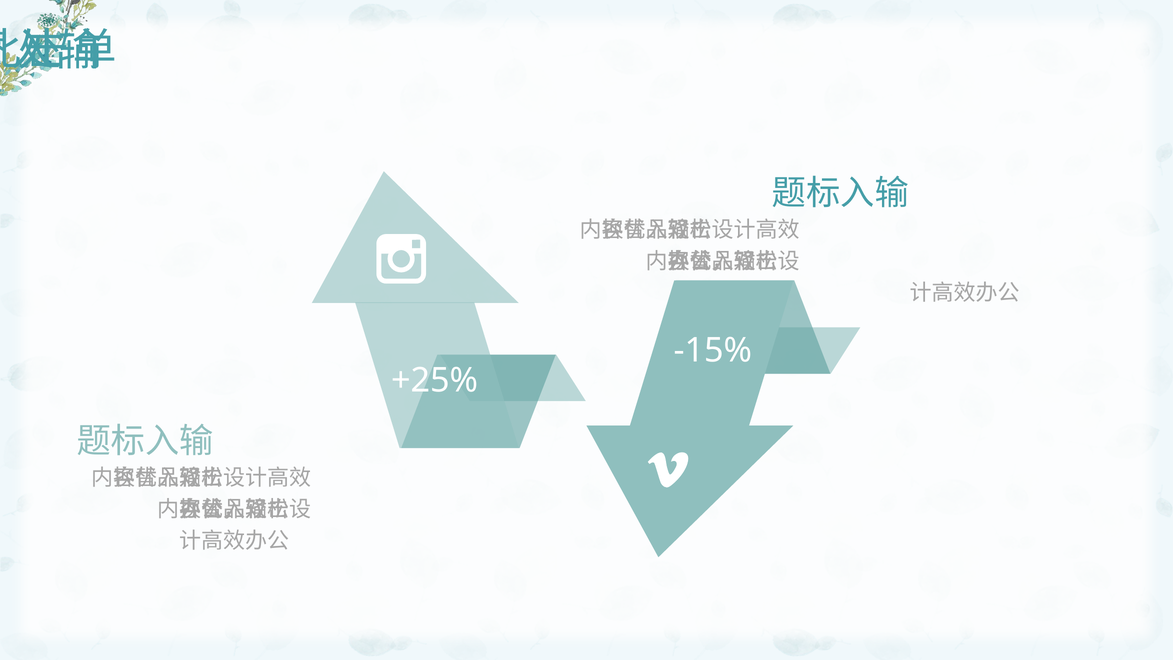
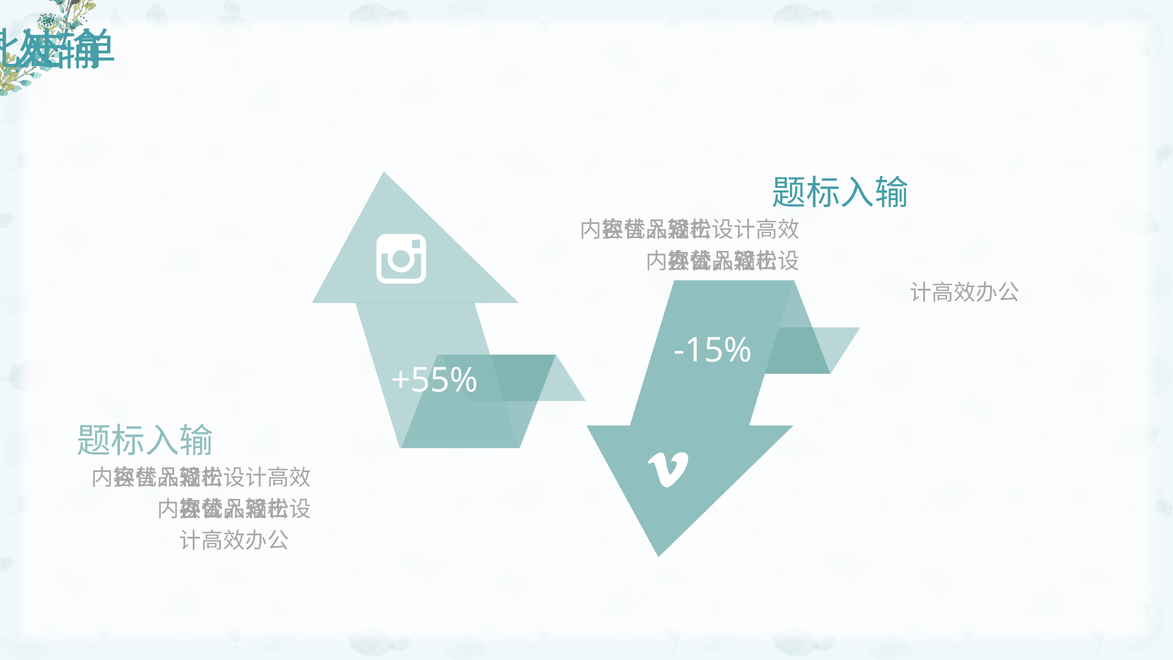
+25%: +25% -> +55% (435, 381)
